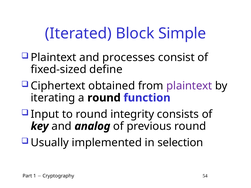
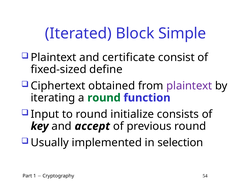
processes: processes -> certificate (129, 57)
round colour: black -> green (104, 98)
integrity: integrity -> initialize (132, 114)
analog: analog -> accept (92, 126)
